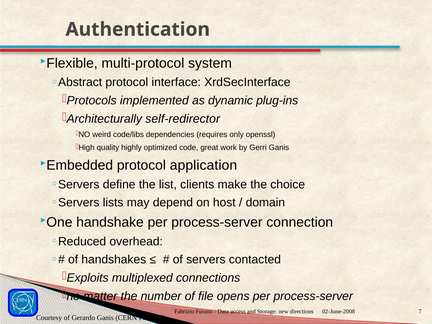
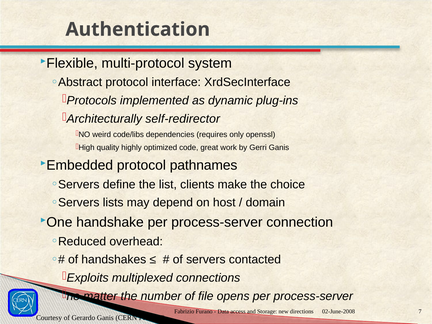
application: application -> pathnames (204, 165)
